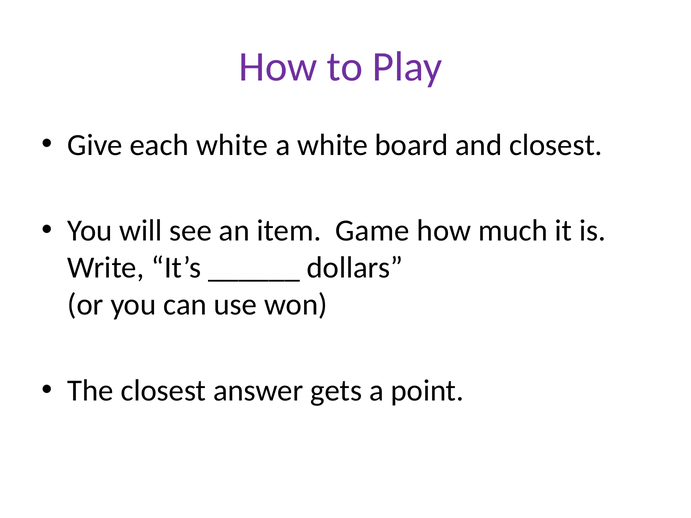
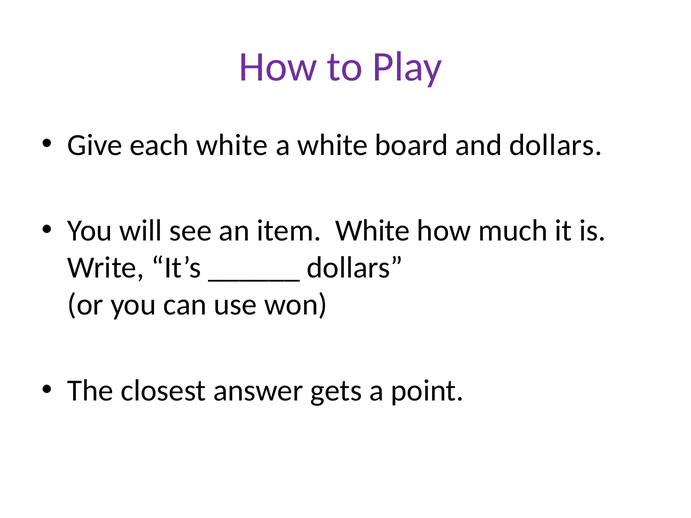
and closest: closest -> dollars (556, 145)
item Game: Game -> White (373, 231)
